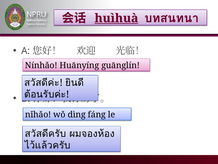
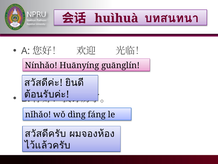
huìhuà underline: present -> none (116, 18)
